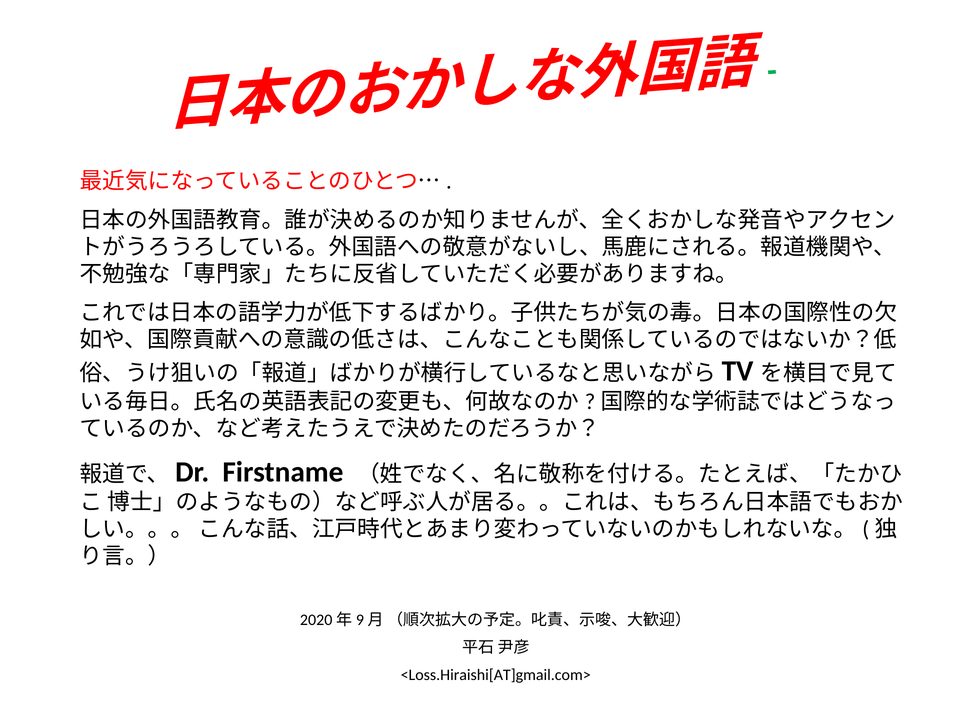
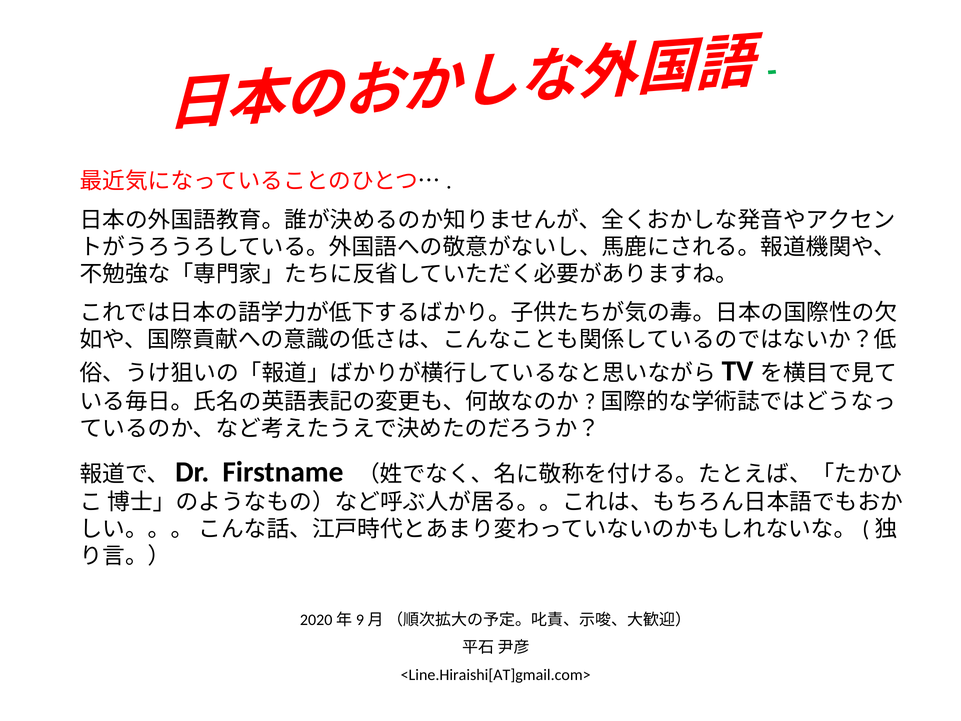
<Loss.Hiraishi[AT]gmail.com>: <Loss.Hiraishi[AT]gmail.com> -> <Line.Hiraishi[AT]gmail.com> (496, 675)
